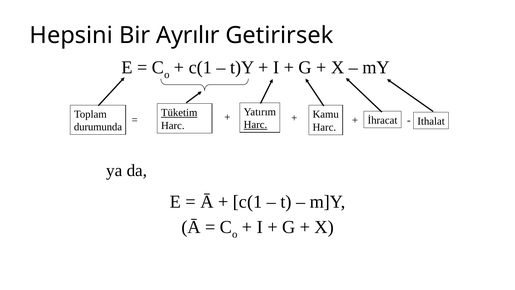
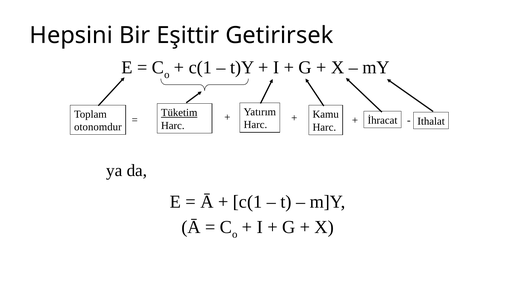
Ayrılır: Ayrılır -> Eşittir (188, 35)
Harc underline: present -> none (255, 125)
durumunda: durumunda -> otonomdur (98, 127)
